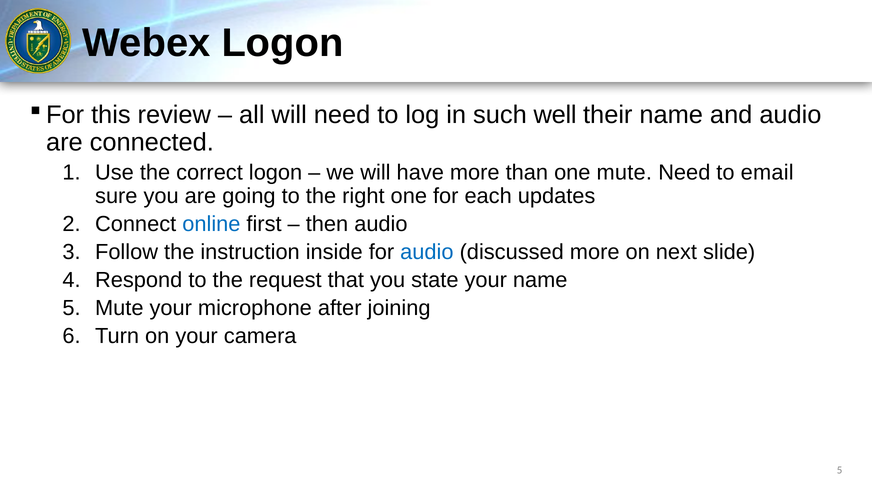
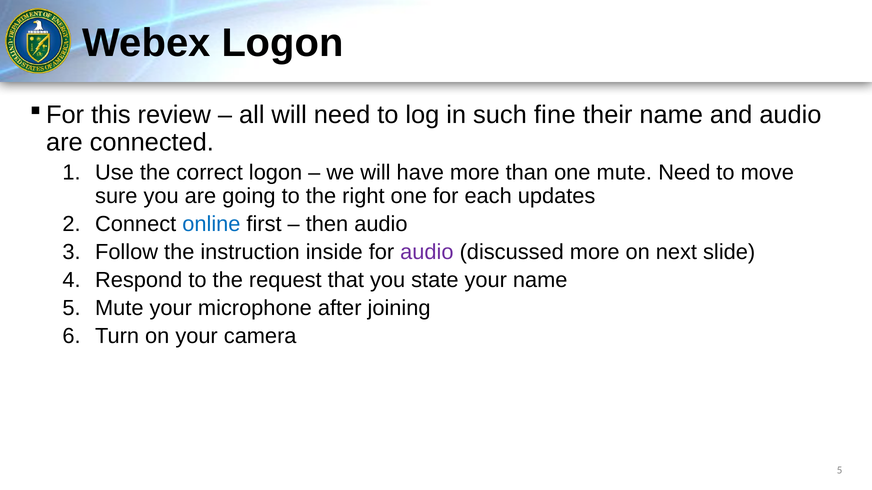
well: well -> fine (555, 115)
email: email -> move (767, 172)
audio colour: blue -> purple (427, 252)
